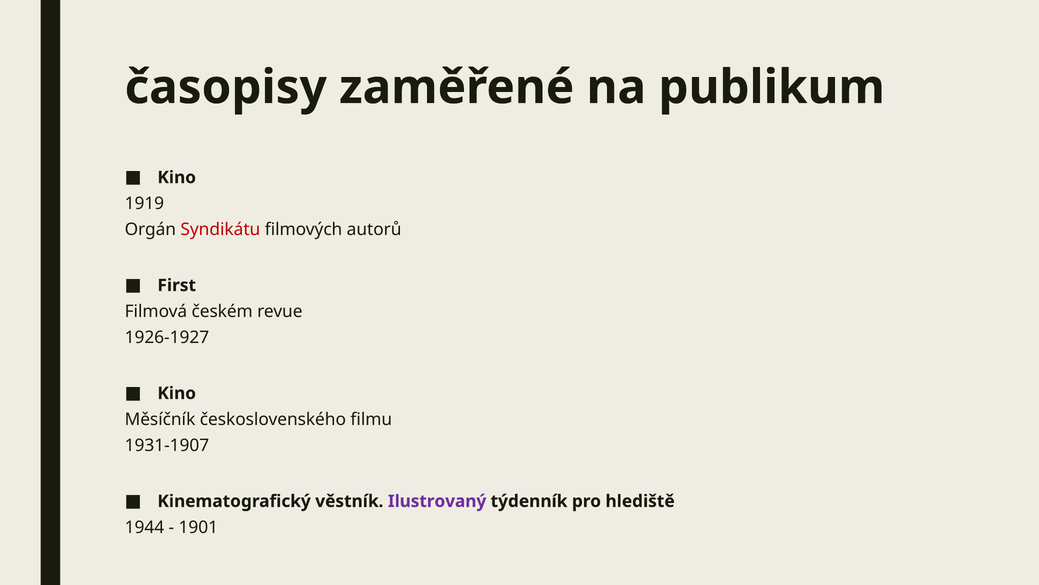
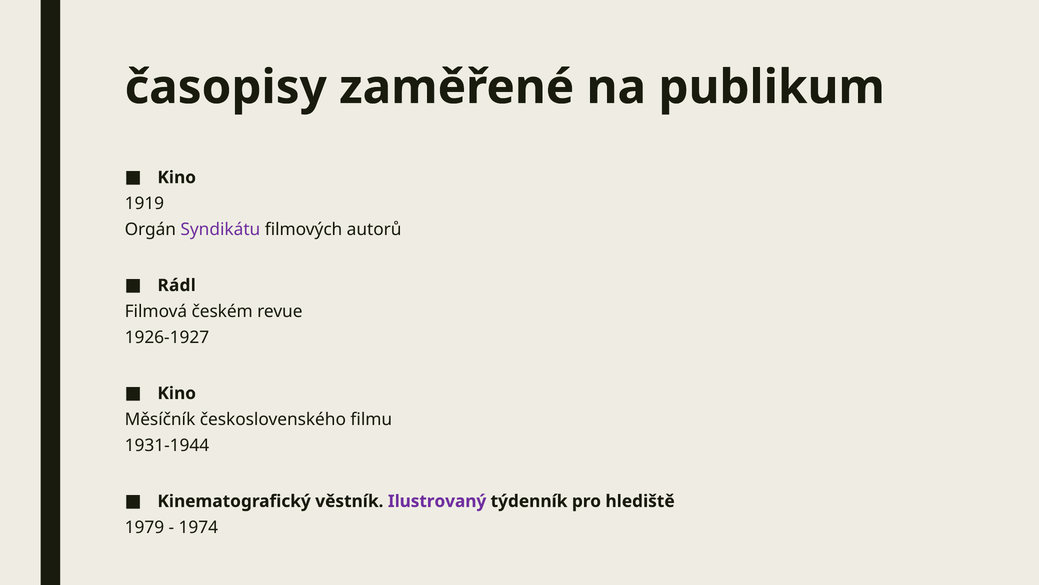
Syndikátu colour: red -> purple (220, 229)
First: First -> Rádl (177, 285)
1931-1907: 1931-1907 -> 1931-1944 (167, 445)
1944: 1944 -> 1979 (144, 527)
1901: 1901 -> 1974 (198, 527)
